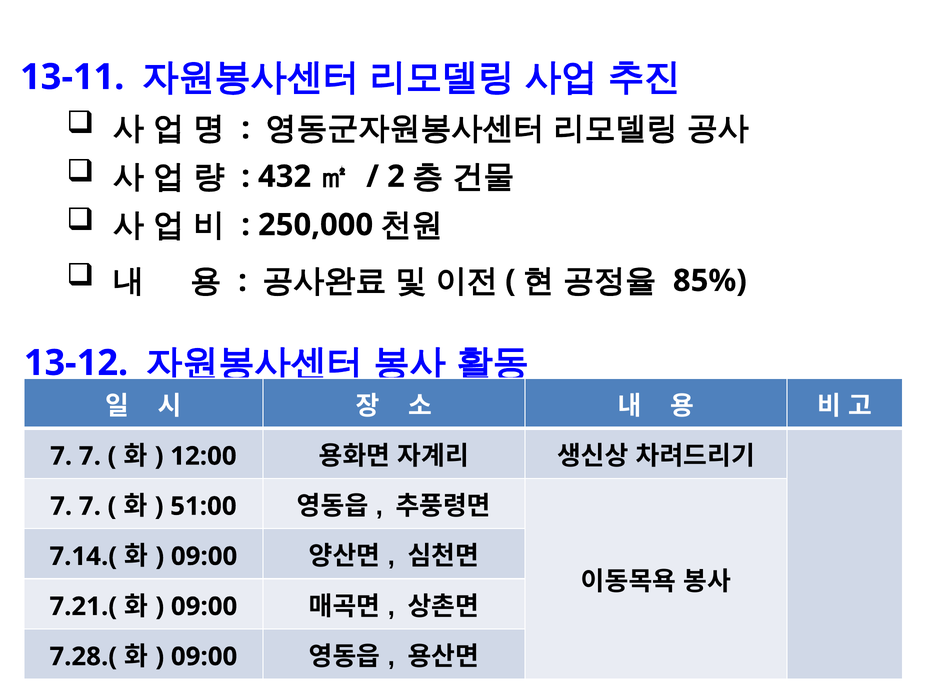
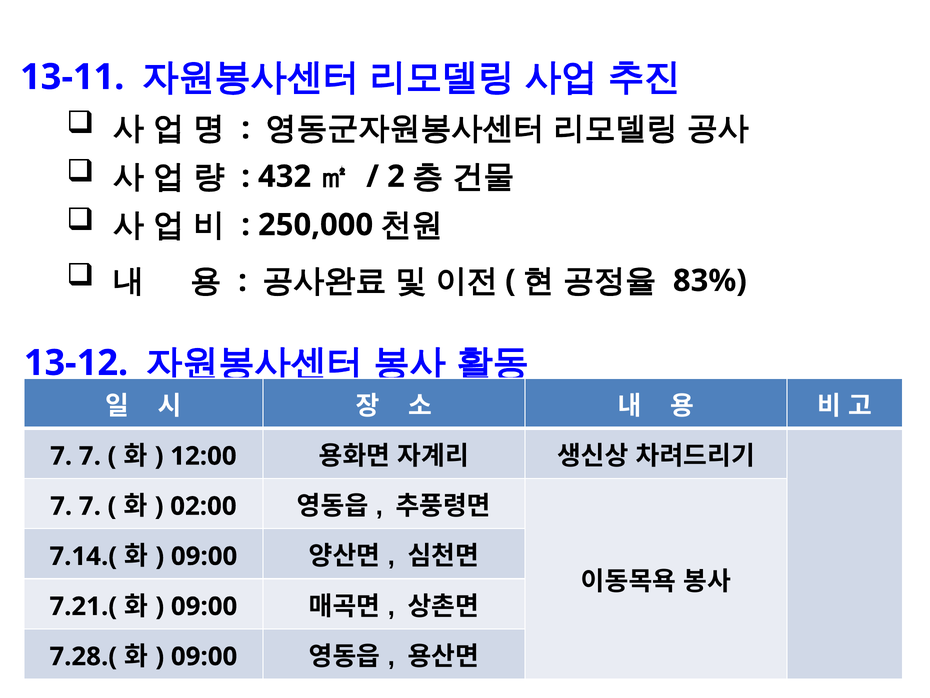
85%: 85% -> 83% (710, 281)
51:00: 51:00 -> 02:00 (203, 506)
